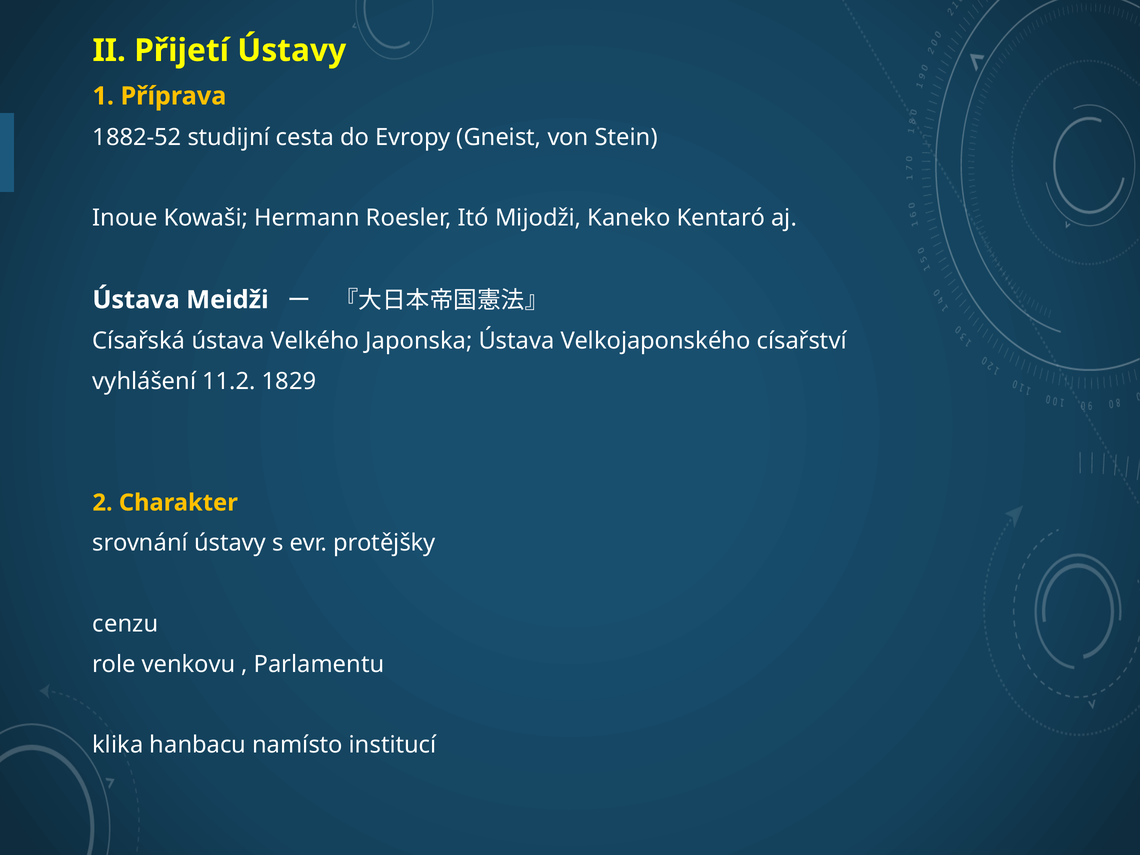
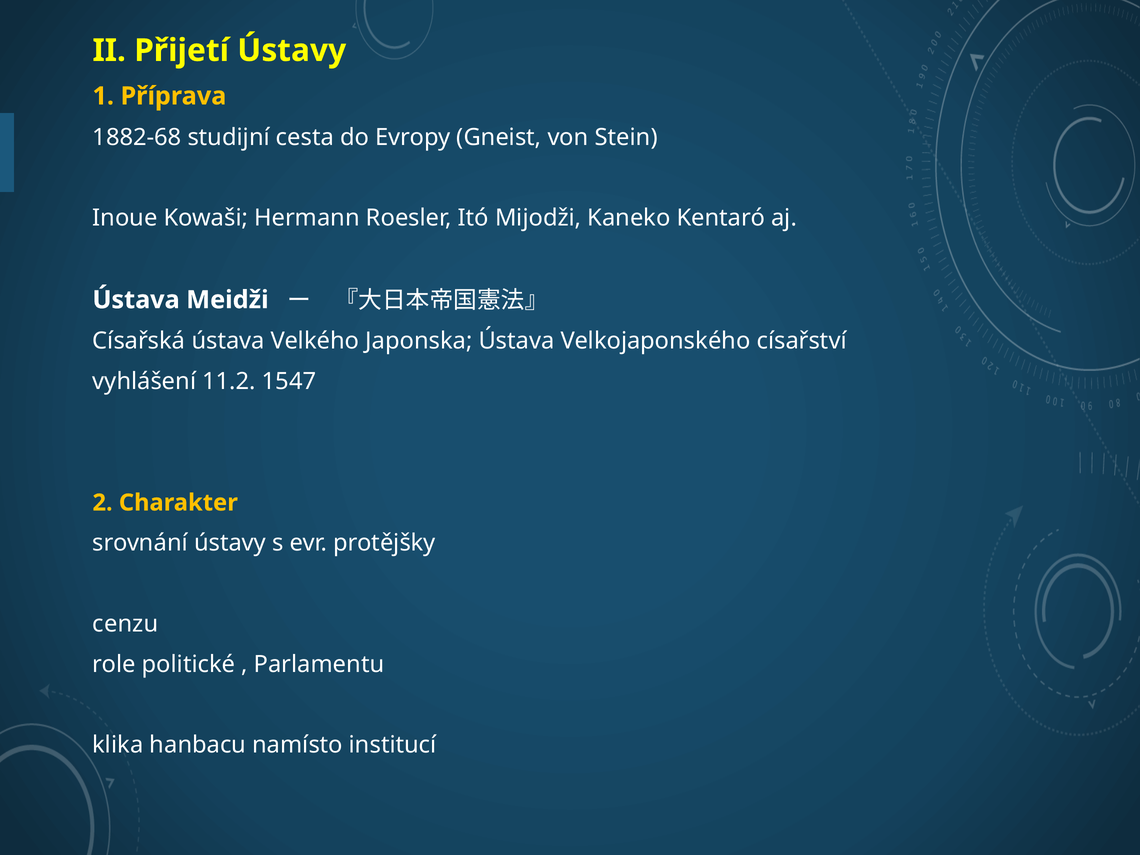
1882-52: 1882-52 -> 1882-68 (137, 137)
1829: 1829 -> 1547 (289, 382)
venkovu: venkovu -> politické (189, 664)
